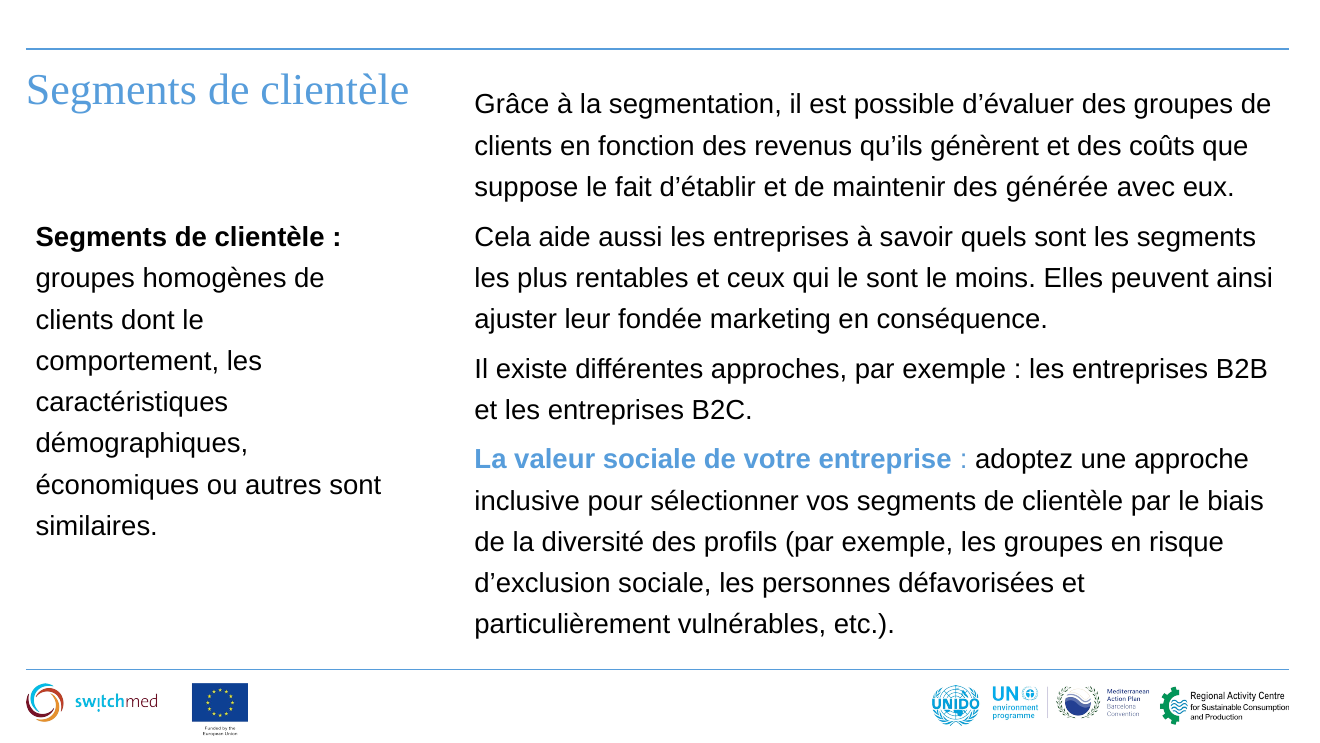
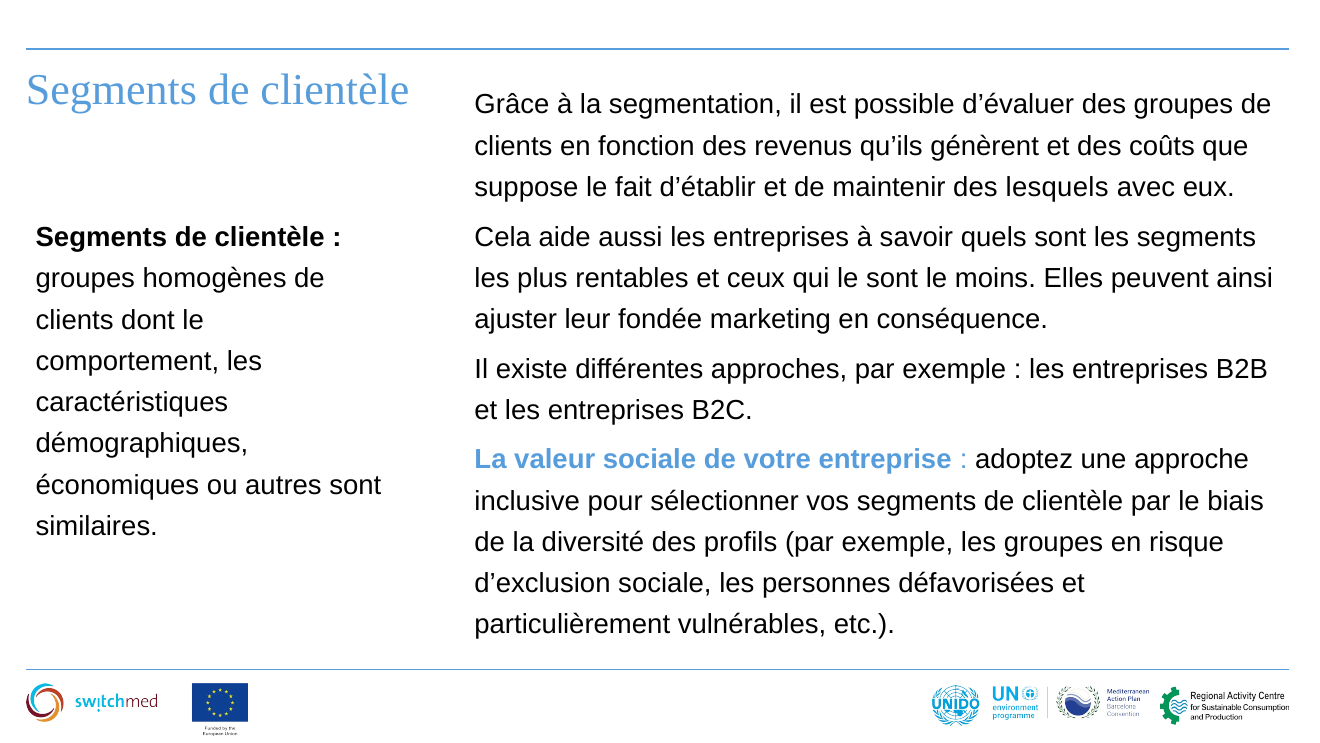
générée: générée -> lesquels (1057, 187)
